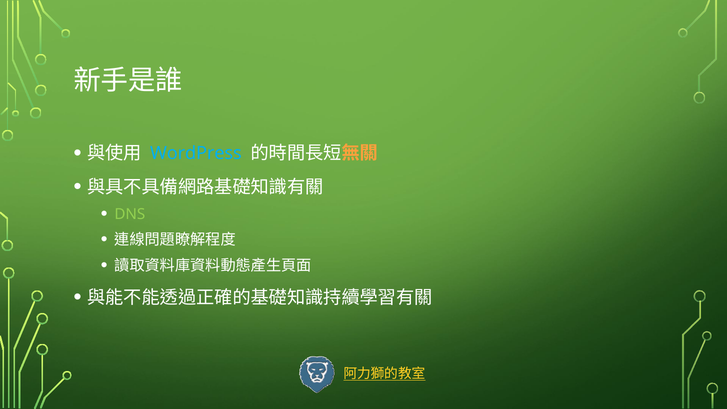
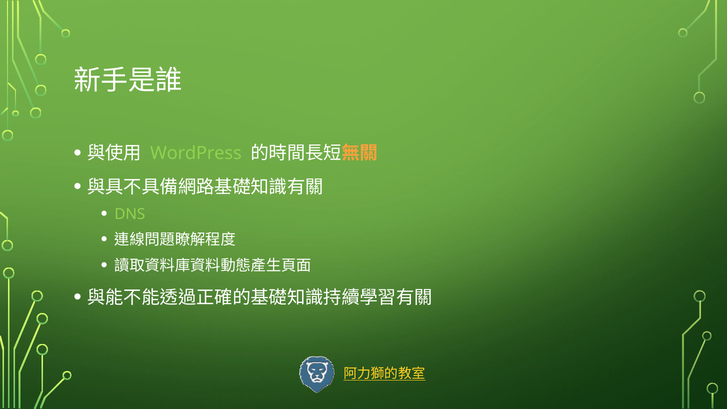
WordPress colour: light blue -> light green (196, 153)
